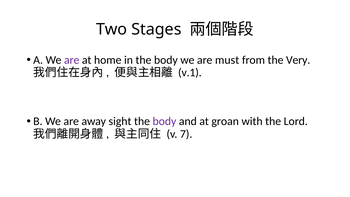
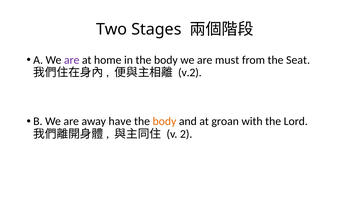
Very: Very -> Seat (298, 60)
v.1: v.1 -> v.2 (190, 73)
sight: sight -> have (120, 121)
body colour: purple -> orange (164, 121)
7: 7 -> 2 (186, 134)
